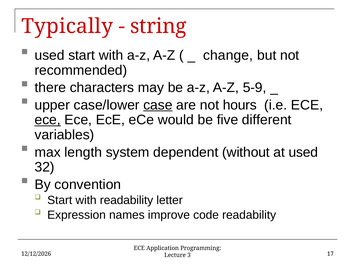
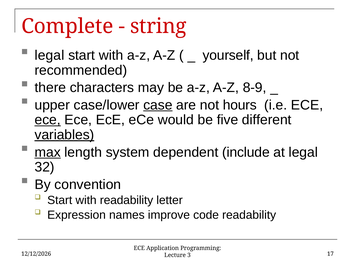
Typically: Typically -> Complete (67, 26)
used: used -> legal (49, 55)
change: change -> yourself (228, 55)
5-9: 5-9 -> 8-9 (255, 88)
variables underline: none -> present (64, 135)
max underline: none -> present (48, 152)
without: without -> include (246, 152)
at used: used -> legal (303, 152)
